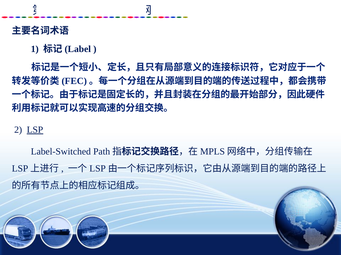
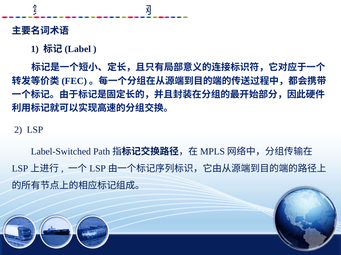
LSP underline: present -> none (35, 130)
